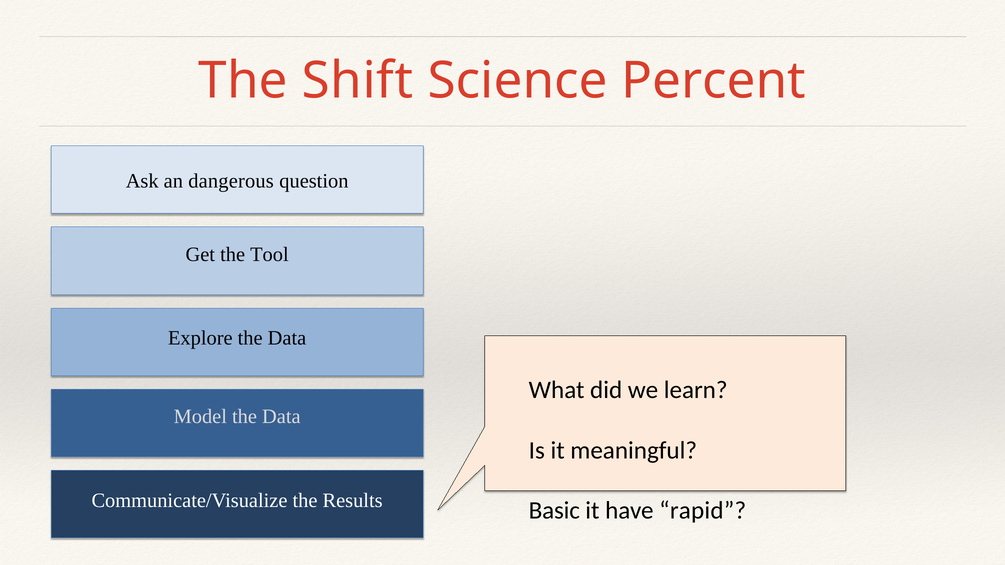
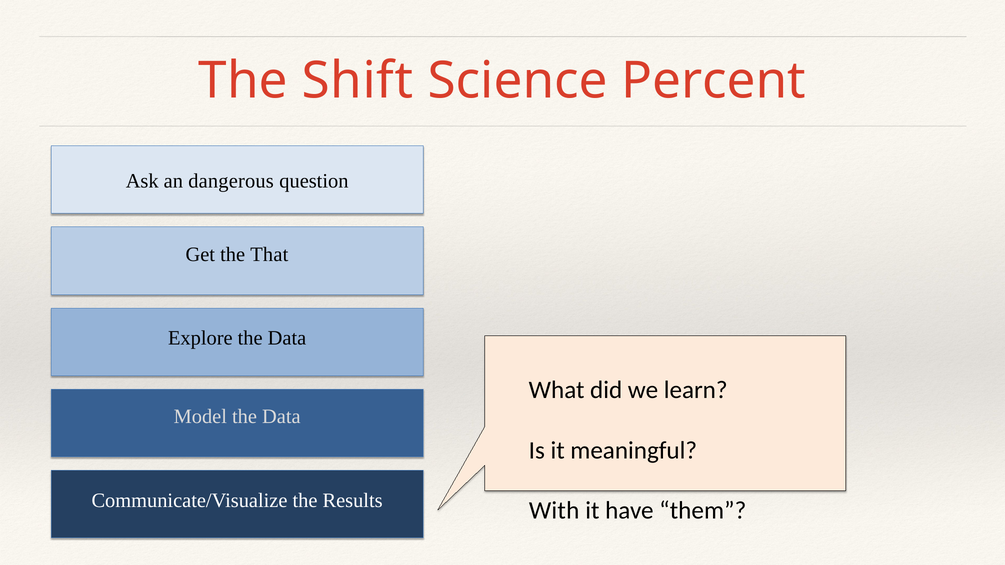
Tool: Tool -> That (269, 255)
Basic: Basic -> With (554, 511)
rapid: rapid -> them (703, 511)
